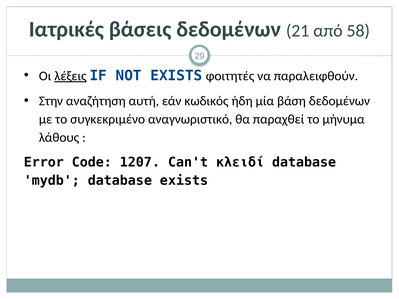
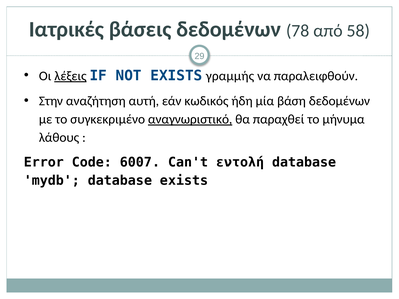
21: 21 -> 78 (298, 31)
φοιτητές: φοιτητές -> γραμμής (230, 76)
αναγνωριστικό underline: none -> present (190, 119)
1207: 1207 -> 6007 (140, 162)
κλειδί: κλειδί -> εντολή (240, 162)
